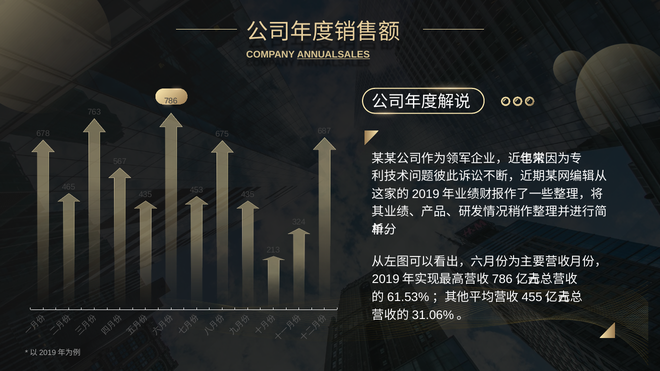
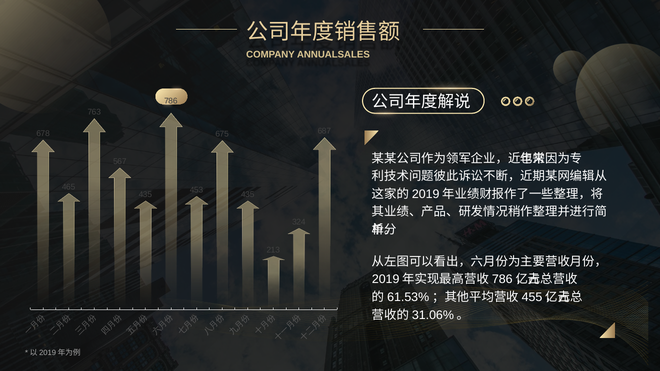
ANNUALSALES underline: present -> none (333, 54)
